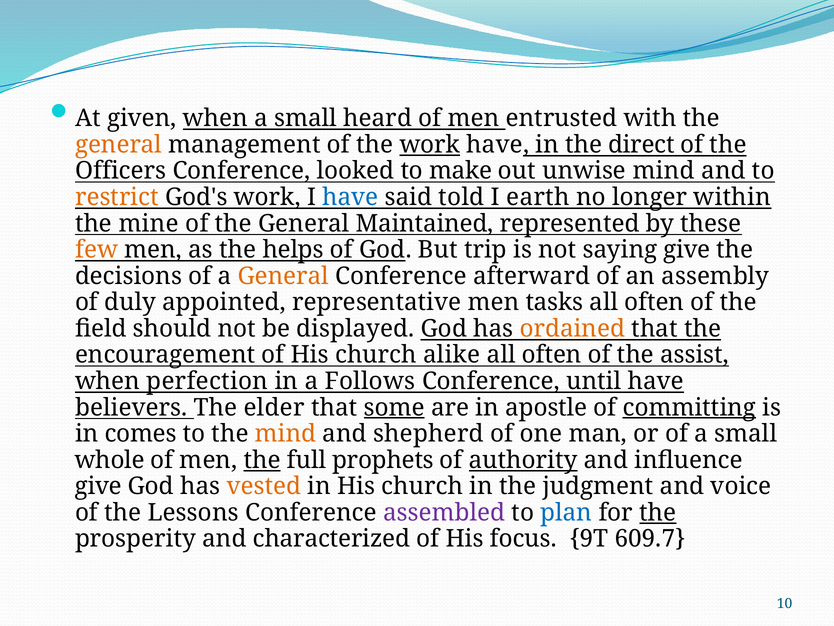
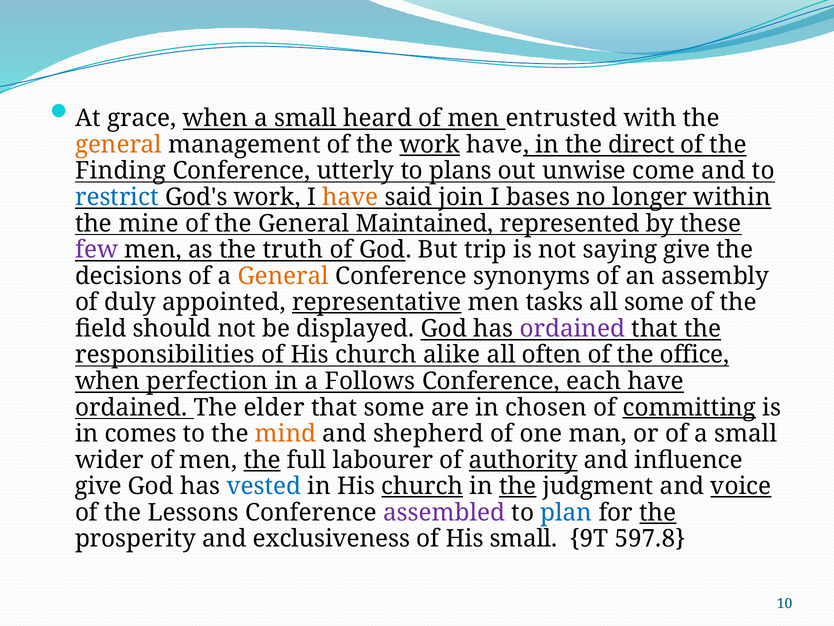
given: given -> grace (142, 118)
Officers: Officers -> Finding (121, 171)
looked: looked -> utterly (355, 171)
make: make -> plans (461, 171)
unwise mind: mind -> come (664, 171)
restrict colour: orange -> blue (117, 197)
have colour: blue -> orange (350, 197)
told: told -> join (461, 197)
earth: earth -> bases (538, 197)
few colour: orange -> purple (97, 250)
helps: helps -> truth (293, 250)
afterward: afterward -> synonyms (532, 276)
representative underline: none -> present (377, 302)
often: often -> some (654, 302)
ordained colour: orange -> purple (572, 328)
encouragement: encouragement -> responsibilities (165, 355)
assist: assist -> office (694, 355)
until: until -> each (594, 381)
believers: believers -> ordained (131, 407)
some underline: present -> none (394, 407)
apostle: apostle -> chosen (546, 407)
whole: whole -> wider (109, 460)
prophets: prophets -> labourer (383, 460)
vested colour: orange -> blue (264, 486)
church underline: none -> present (422, 486)
the underline: none -> present (518, 486)
voice underline: none -> present (741, 486)
characterized: characterized -> exclusiveness (331, 539)
His focus: focus -> small (523, 539)
609.7: 609.7 -> 597.8 (650, 539)
